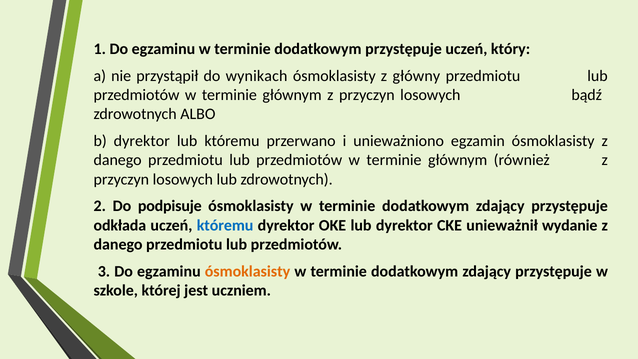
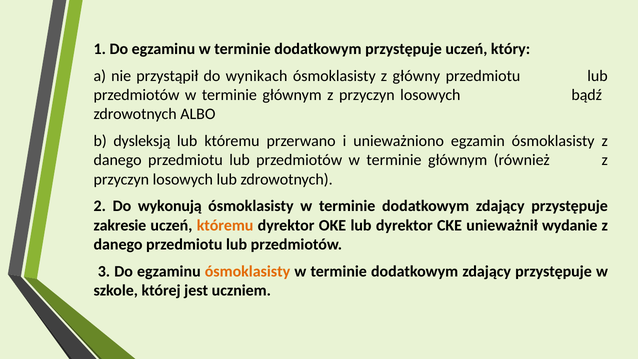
b dyrektor: dyrektor -> dysleksją (142, 141)
podpisuje: podpisuje -> wykonują (170, 206)
odkłada: odkłada -> zakresie (120, 225)
któremu colour: blue -> orange (225, 225)
